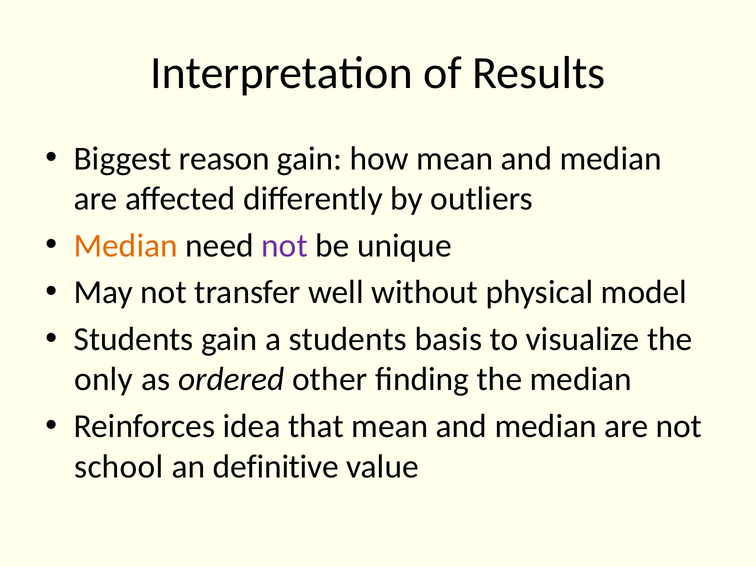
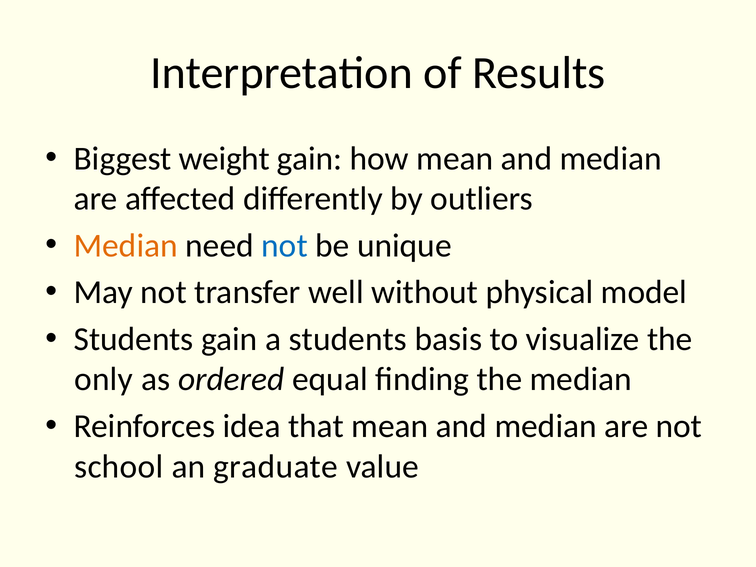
reason: reason -> weight (224, 159)
not colour: purple -> blue (285, 246)
other: other -> equal (330, 379)
definitive: definitive -> graduate (276, 466)
